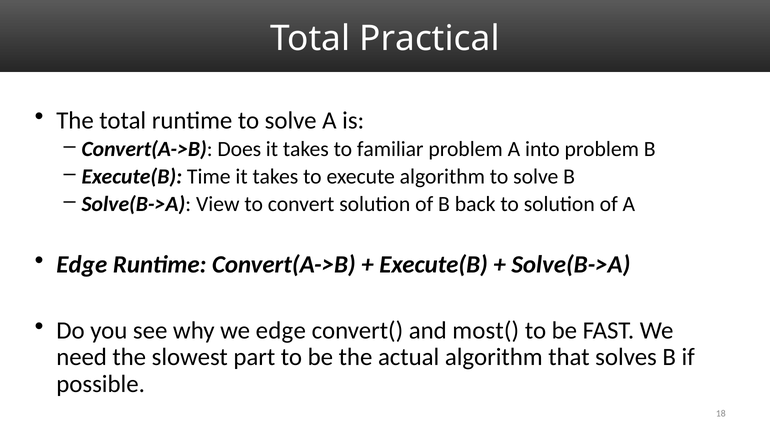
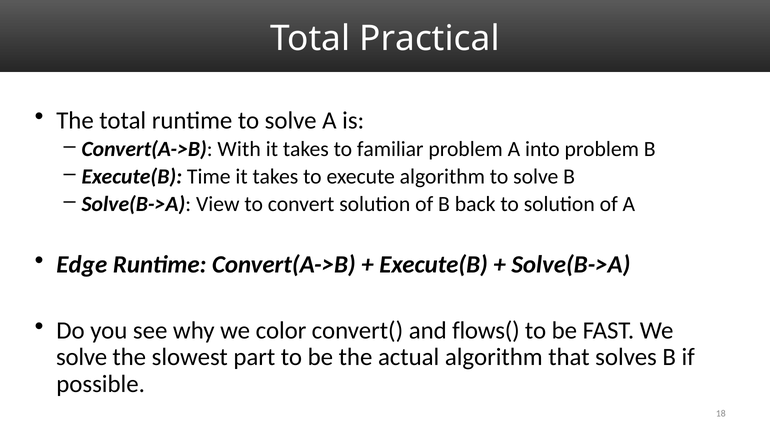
Does: Does -> With (239, 149)
we edge: edge -> color (281, 331)
most(: most( -> flows( (486, 331)
need: need -> solve (82, 357)
